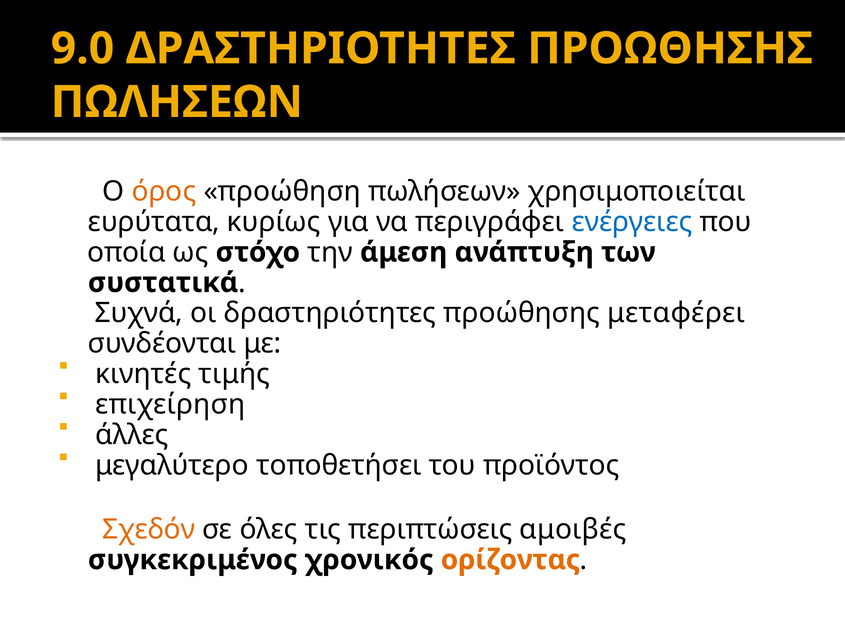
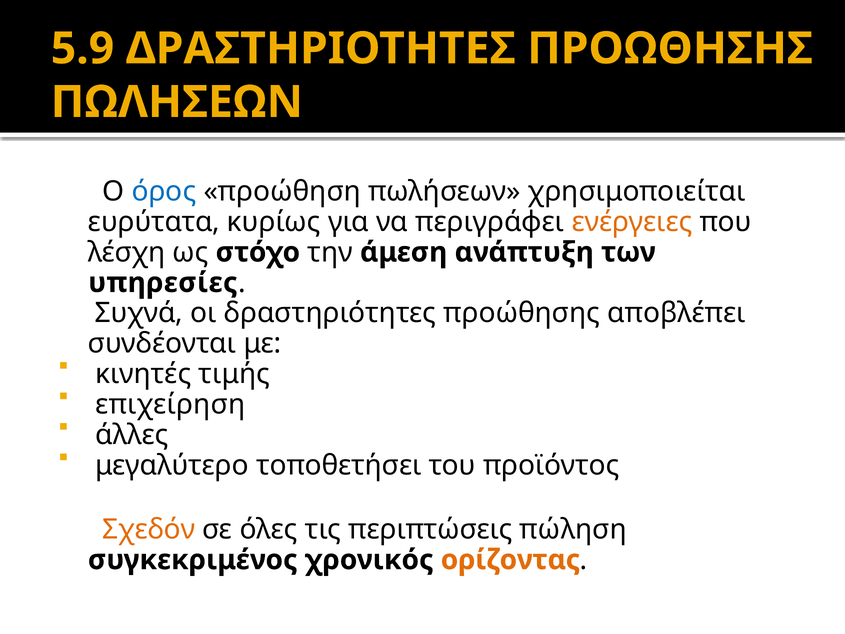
9.0: 9.0 -> 5.9 (82, 49)
όρος colour: orange -> blue (164, 191)
ενέργειες colour: blue -> orange (632, 222)
οποία: οποία -> λέσχη (126, 252)
συστατικά: συστατικά -> υπηρεσίες (163, 283)
μεταφέρει: μεταφέρει -> αποβλέπει (676, 313)
αμοιβές: αμοιβές -> πώληση (573, 529)
